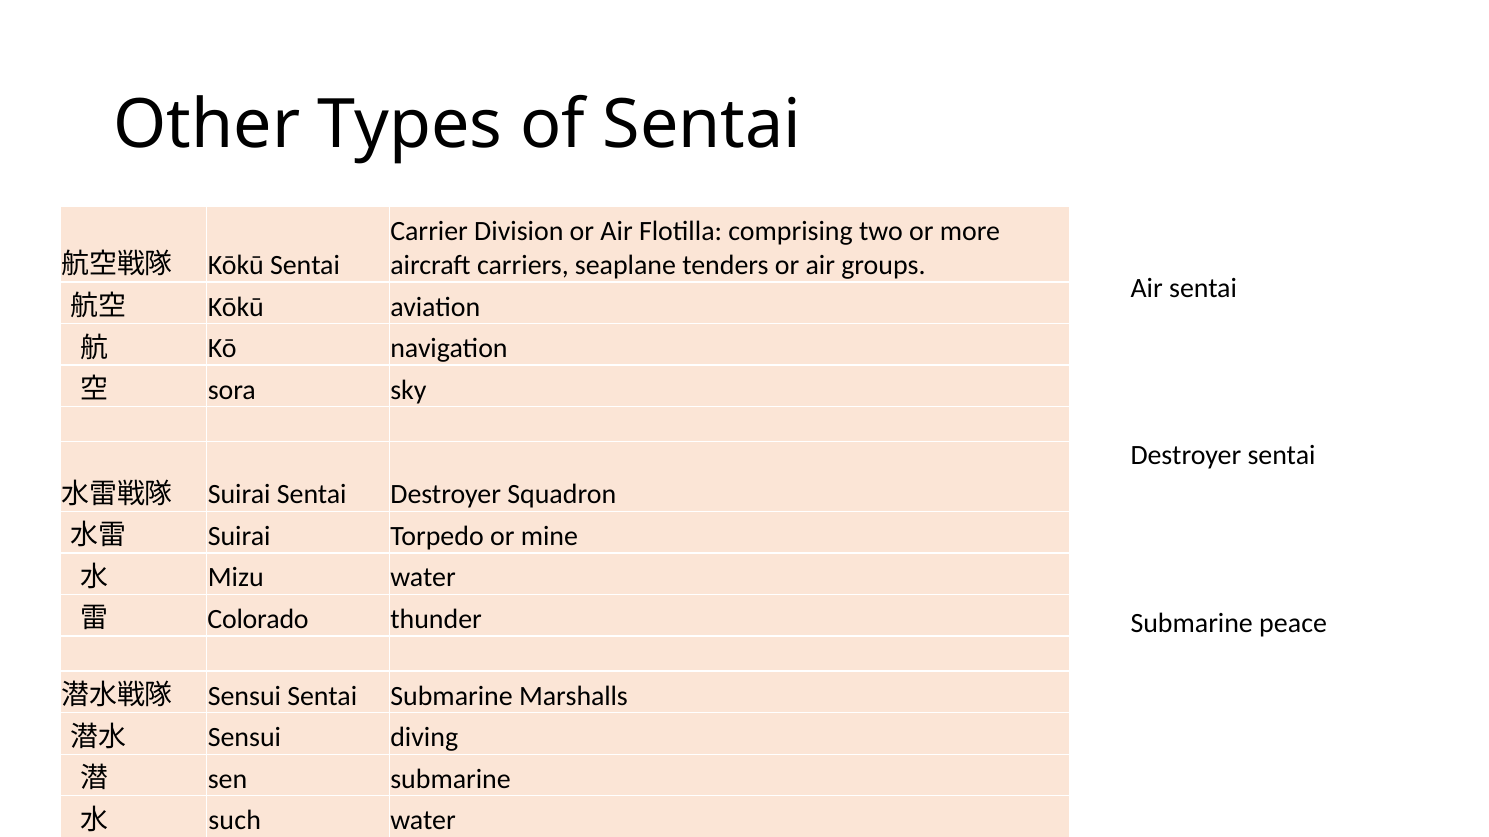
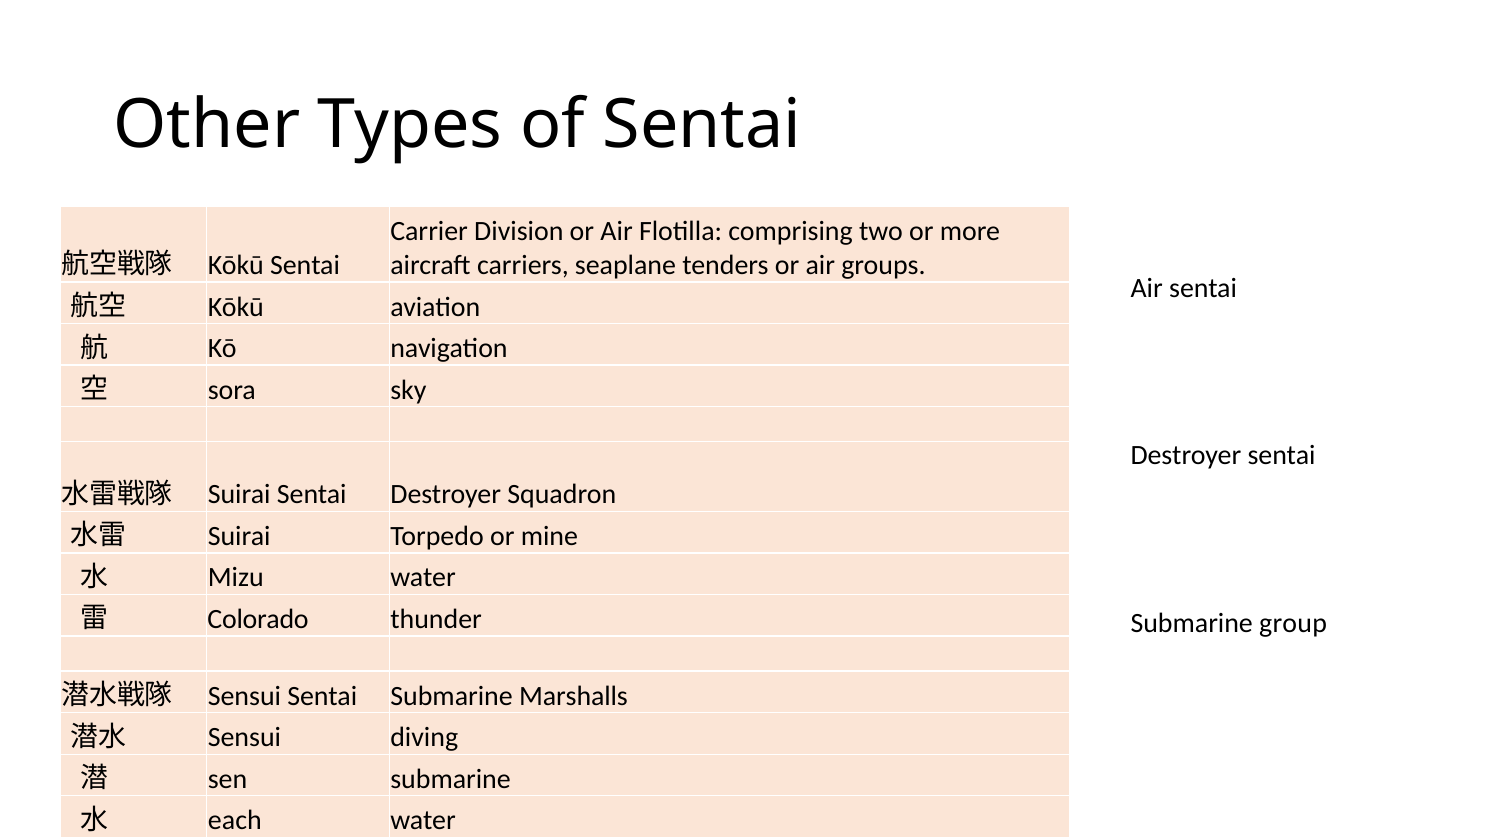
peace: peace -> group (1293, 623)
such: such -> each (235, 821)
